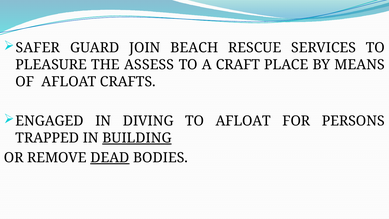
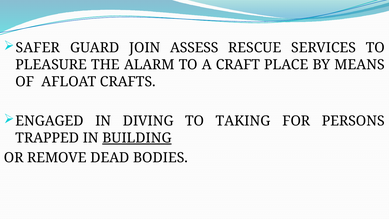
BEACH: BEACH -> ASSESS (194, 48)
ASSESS: ASSESS -> ALARM (149, 65)
TO AFLOAT: AFLOAT -> TAKING (243, 121)
DEAD underline: present -> none (110, 158)
